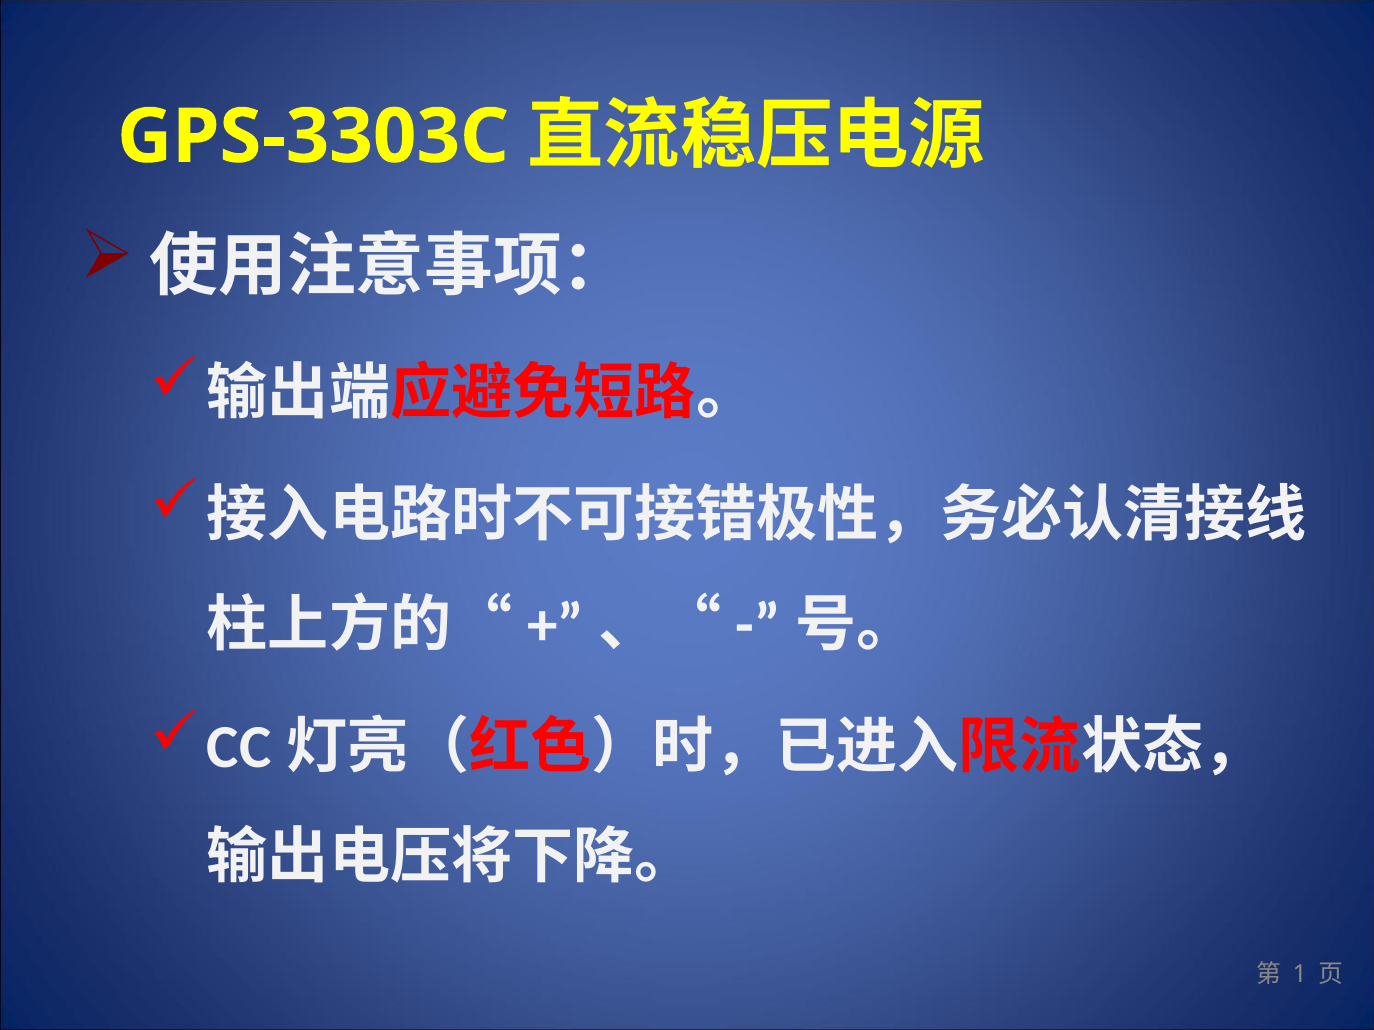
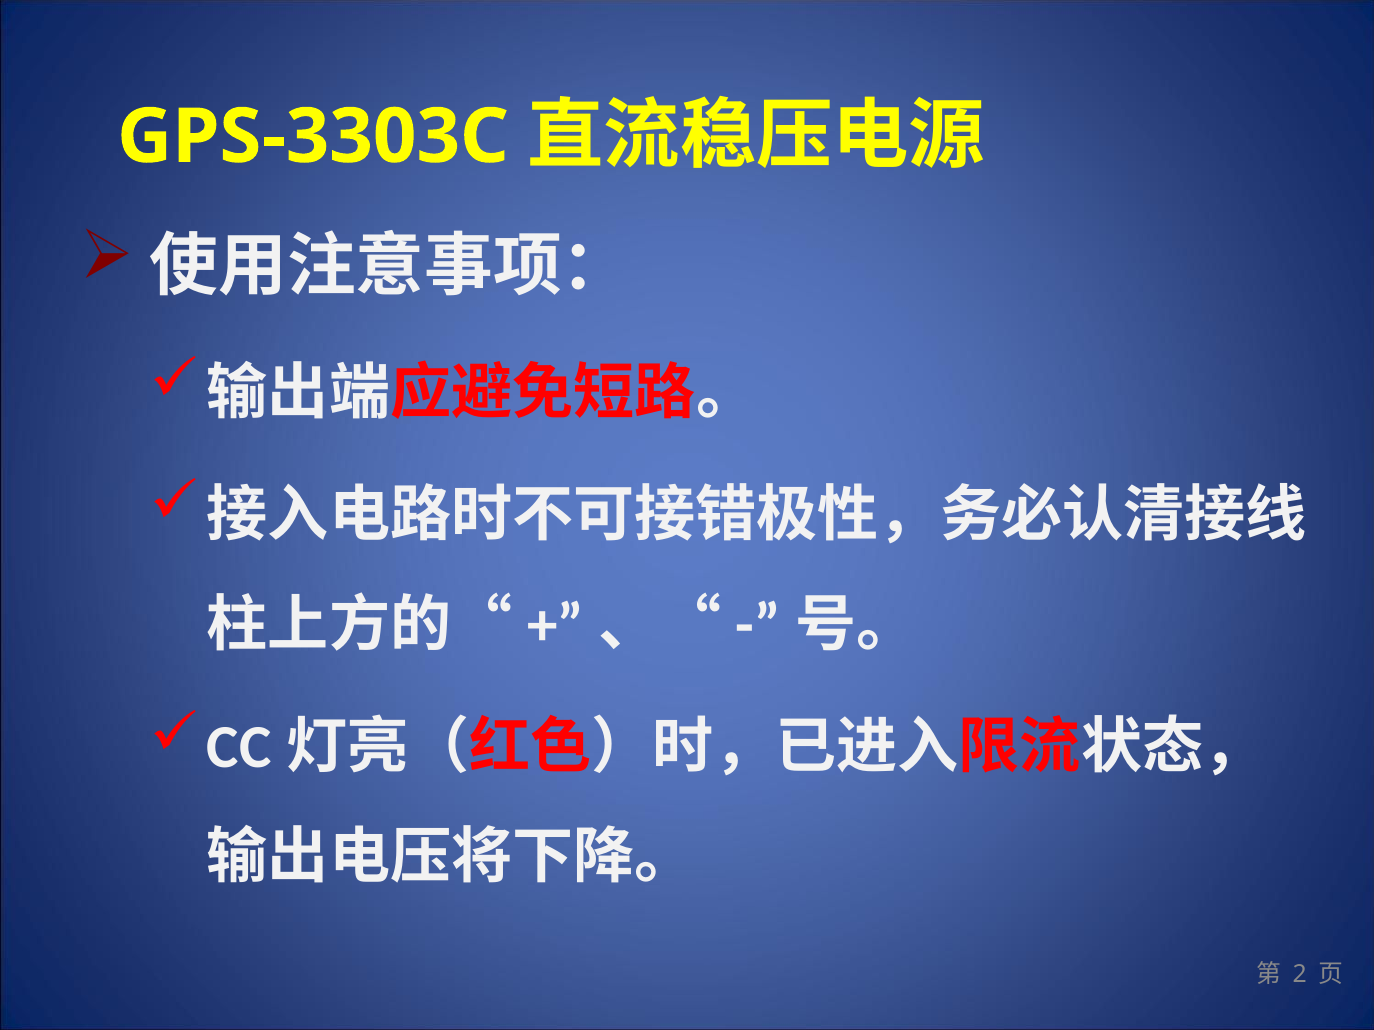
1: 1 -> 2 (1300, 975)
